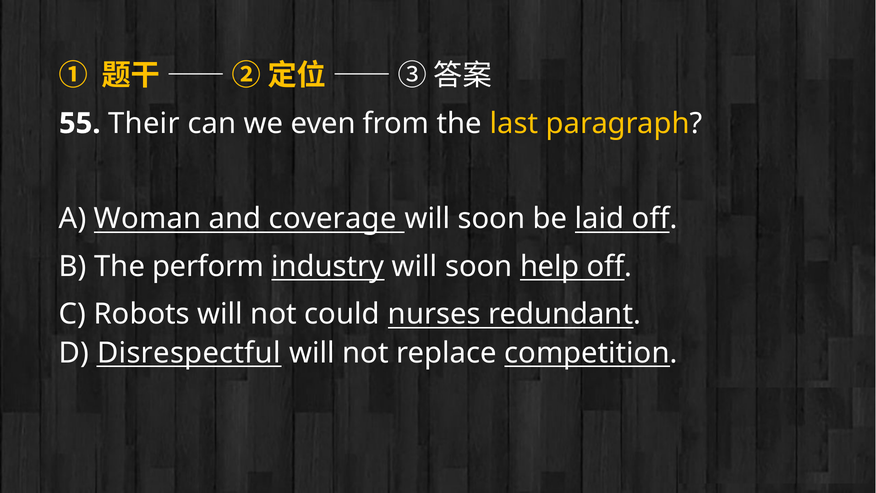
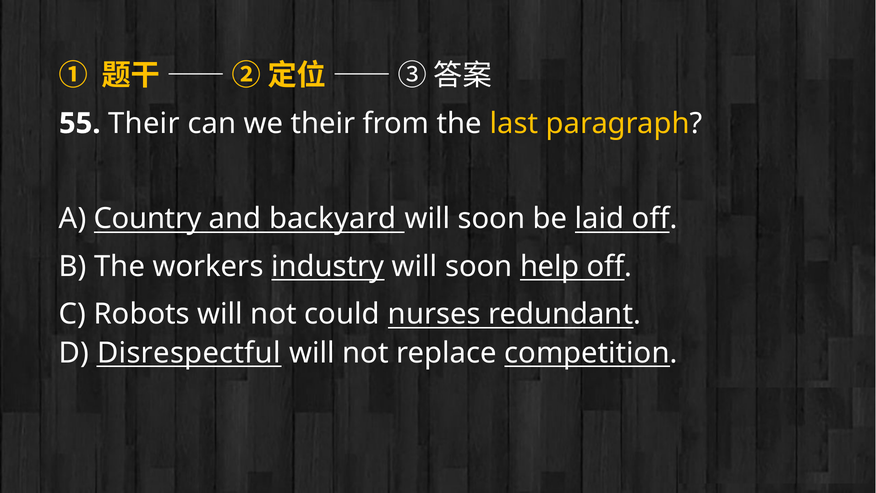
we even: even -> their (323, 123)
Woman: Woman -> Country (148, 219)
coverage: coverage -> backyard (333, 219)
perform: perform -> workers (208, 266)
